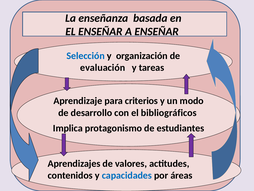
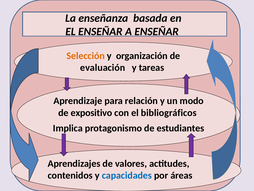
Selección colour: blue -> orange (86, 56)
criterios: criterios -> relación (141, 101)
desarrollo: desarrollo -> expositivo (92, 112)
